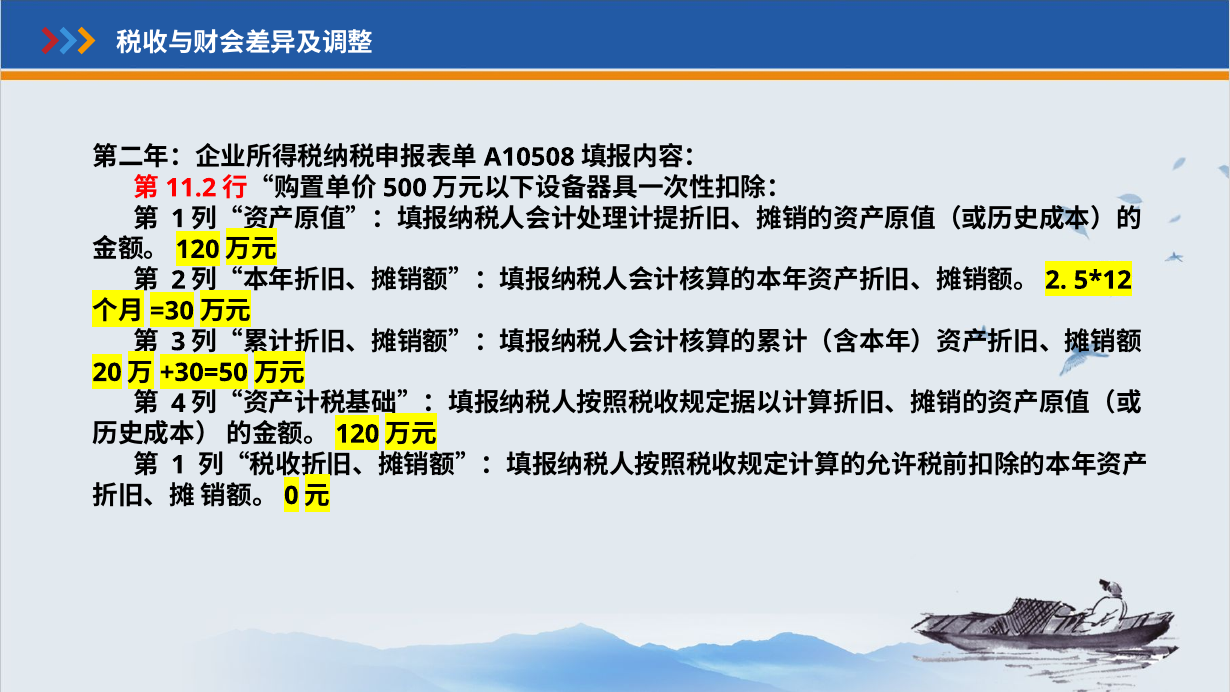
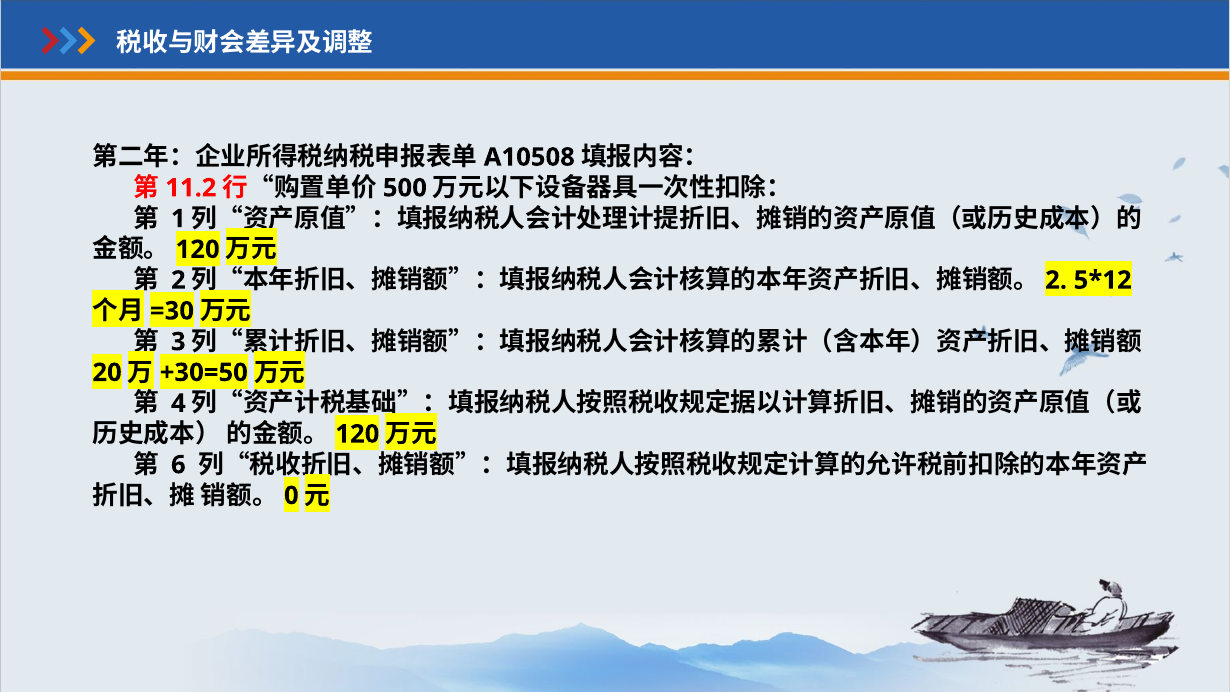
1: 1 -> 6 (178, 465)
